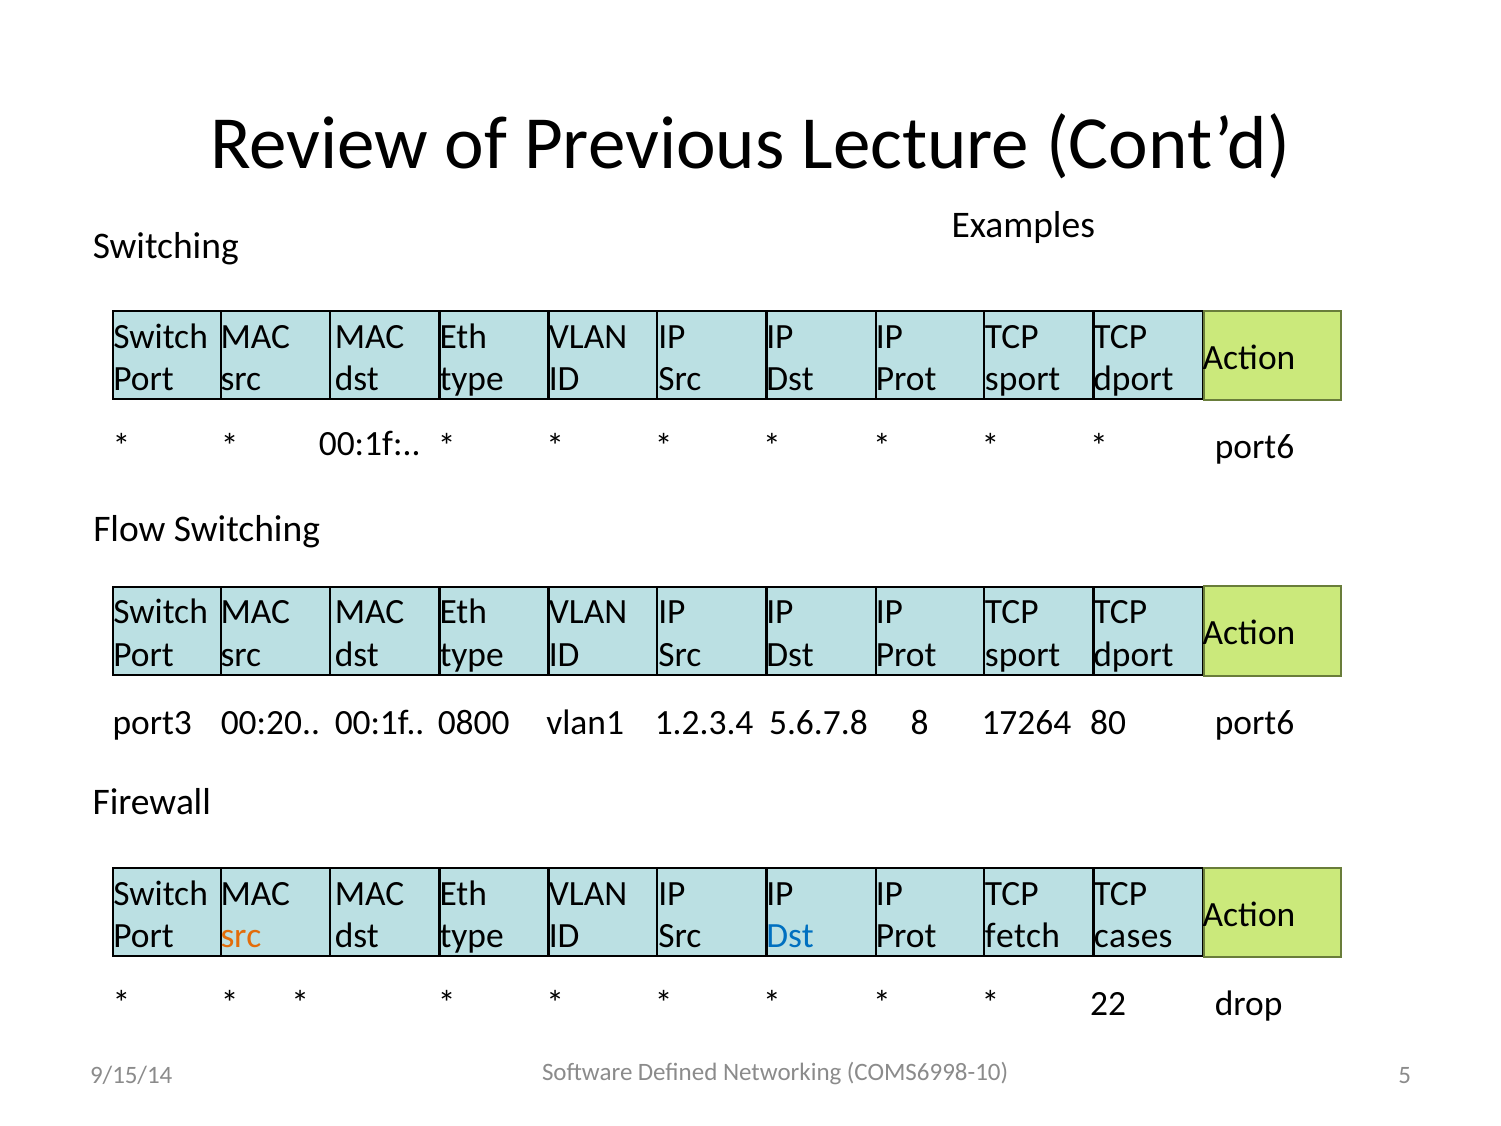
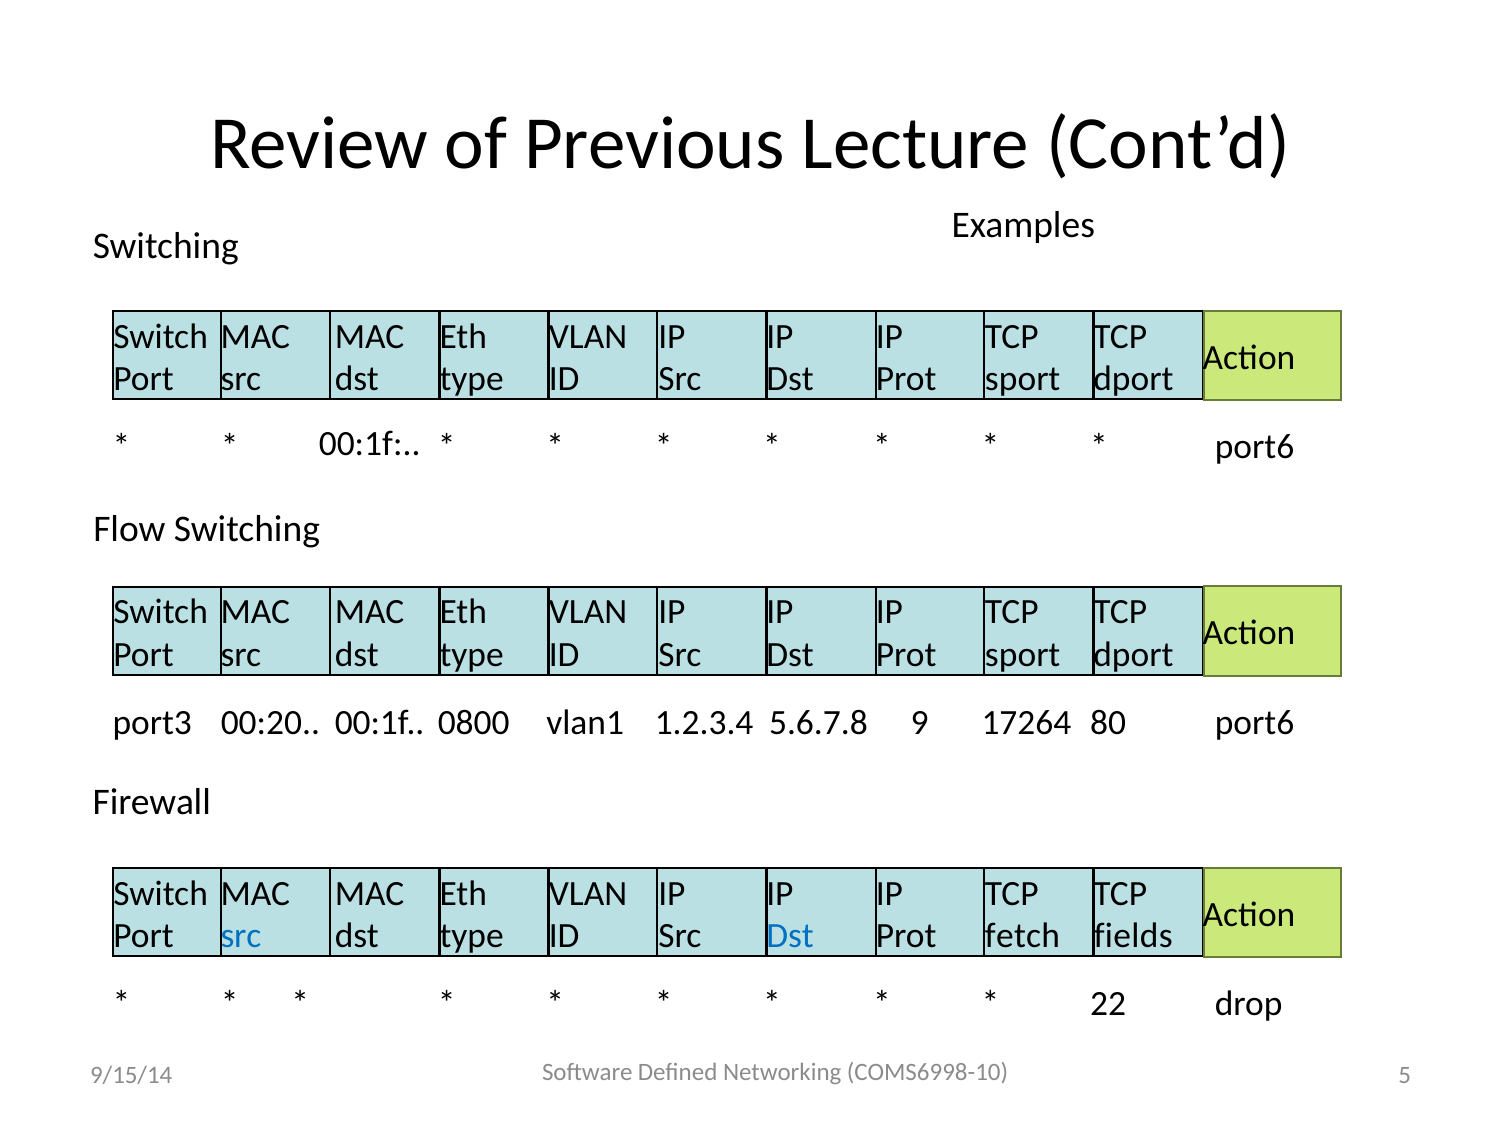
8: 8 -> 9 (920, 722)
src colour: orange -> blue (241, 936)
cases: cases -> fields (1133, 936)
